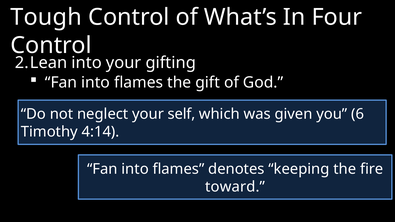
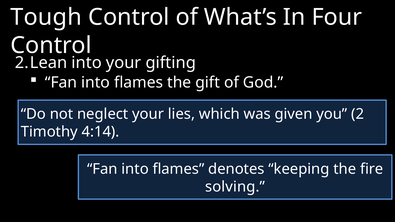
self: self -> lies (181, 114)
6: 6 -> 2 (358, 114)
toward: toward -> solving (235, 187)
